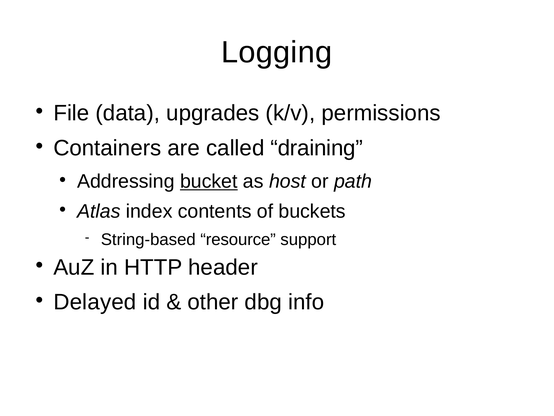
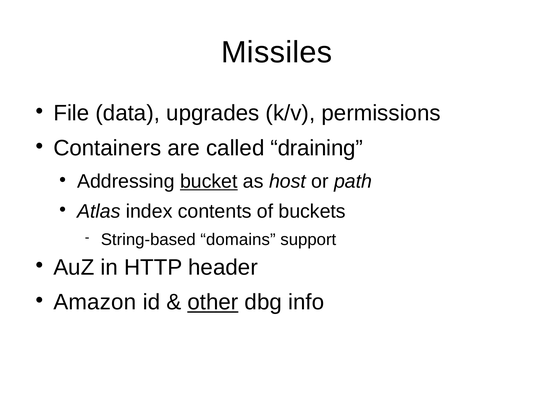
Logging: Logging -> Missiles (277, 52)
resource: resource -> domains (238, 239)
Delayed: Delayed -> Amazon (95, 302)
other underline: none -> present (213, 302)
